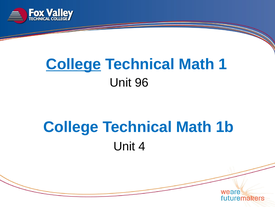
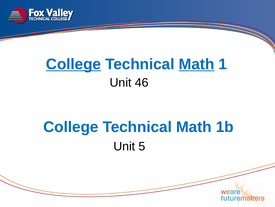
Math underline: none -> present (197, 64)
96: 96 -> 46 (142, 82)
4: 4 -> 5 (142, 146)
